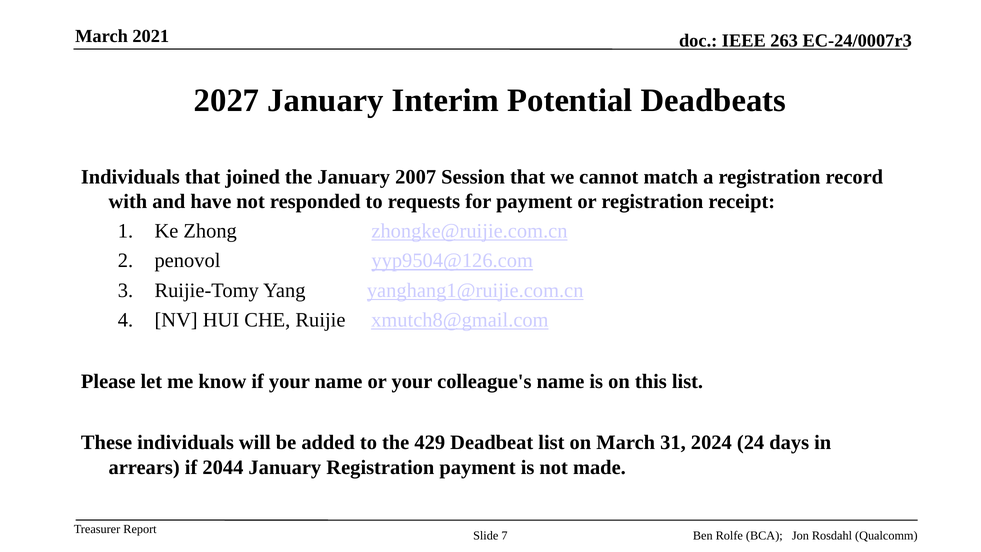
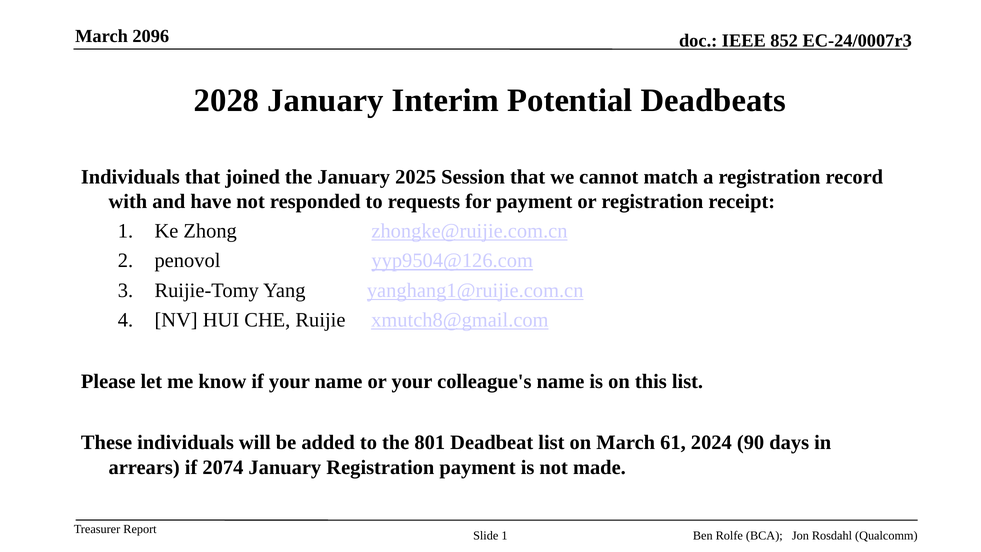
2021: 2021 -> 2096 (151, 36)
263: 263 -> 852 (784, 41)
2027: 2027 -> 2028 (227, 100)
2007: 2007 -> 2025 (416, 177)
429: 429 -> 801 (430, 443)
31: 31 -> 61 (673, 443)
24: 24 -> 90 (751, 443)
2044: 2044 -> 2074 (223, 467)
Slide 7: 7 -> 1 (504, 536)
